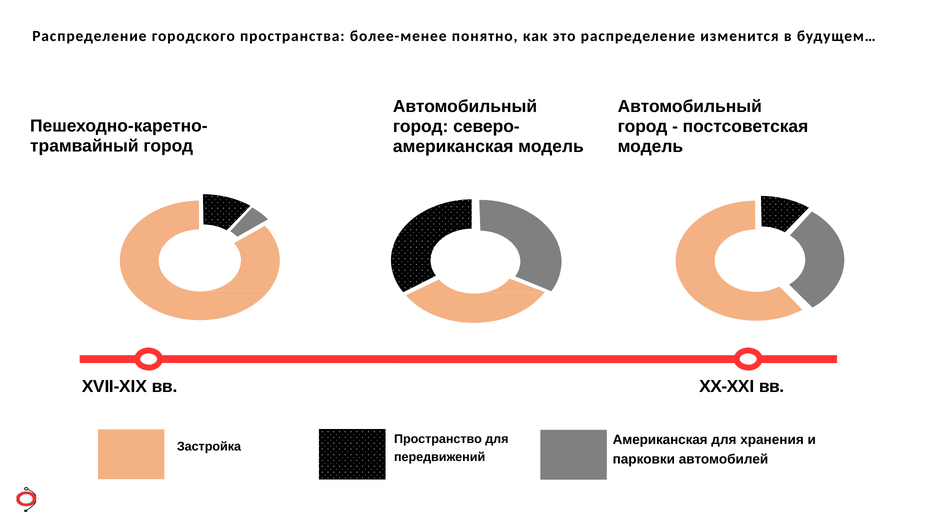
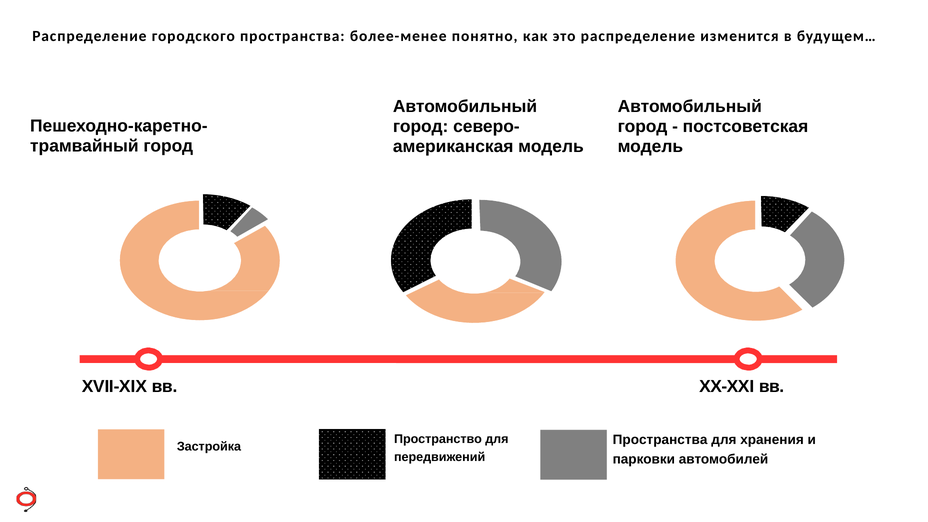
Застройка Американская: Американская -> Пространства (660, 440)
